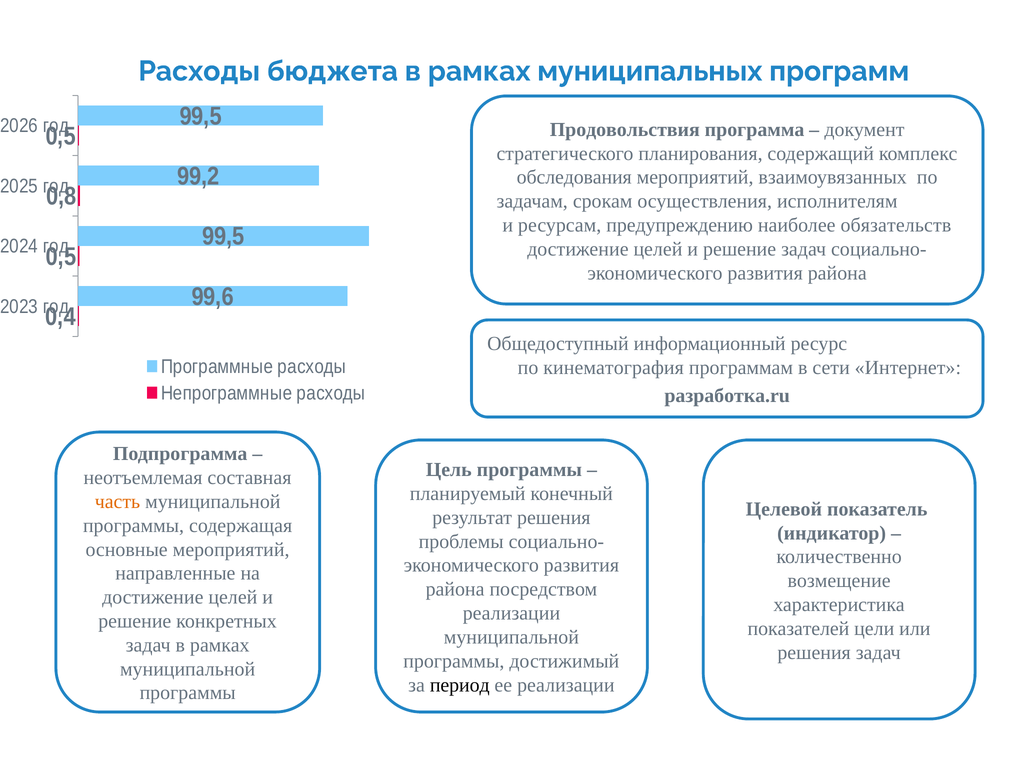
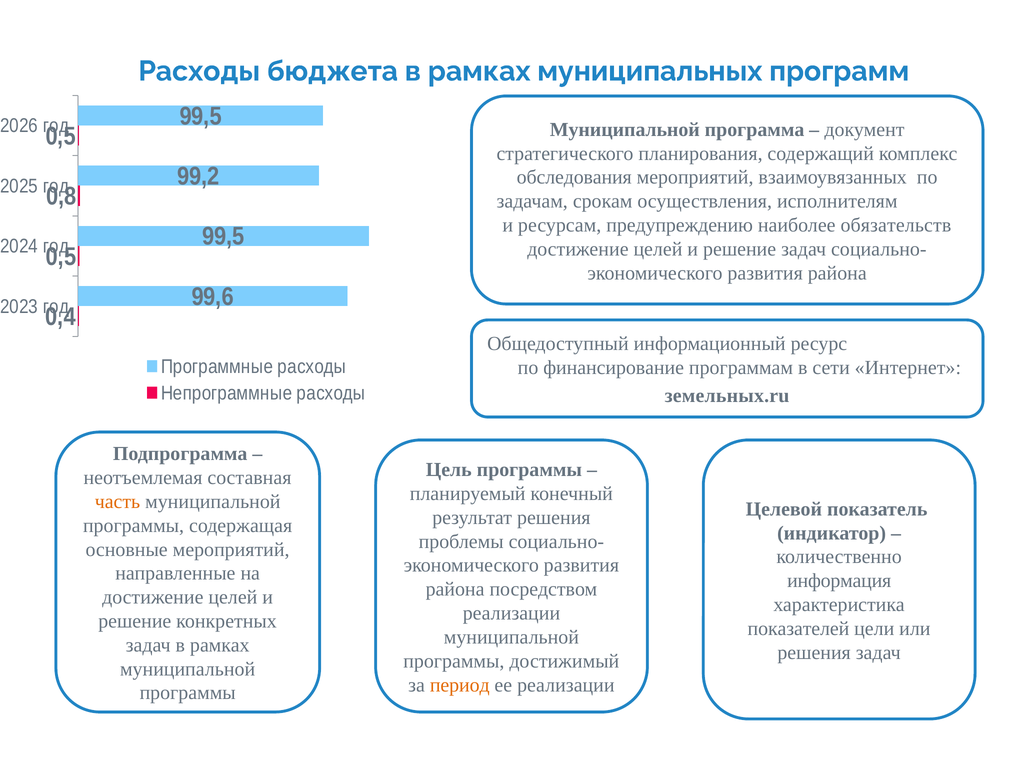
Продовольствия: Продовольствия -> Муниципальной (625, 129)
кинематография: кинематография -> финансирование (614, 367)
разработка.ru: разработка.ru -> земельных.ru (727, 395)
возмещение: возмещение -> информация (839, 580)
период colour: black -> orange (460, 684)
